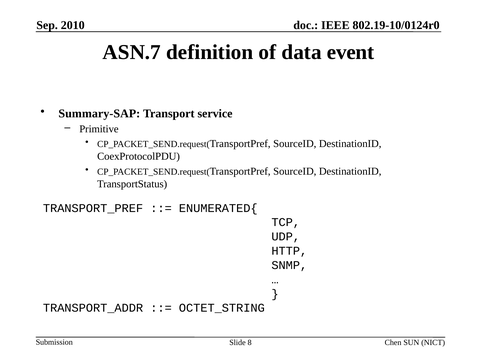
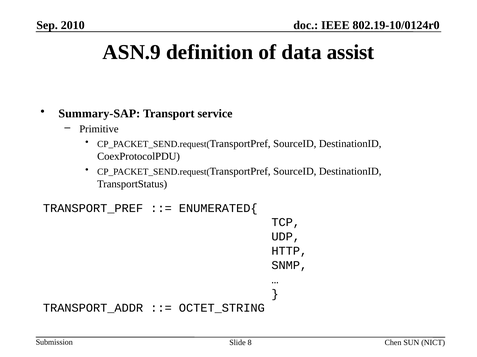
ASN.7: ASN.7 -> ASN.9 (132, 52)
event: event -> assist (351, 52)
